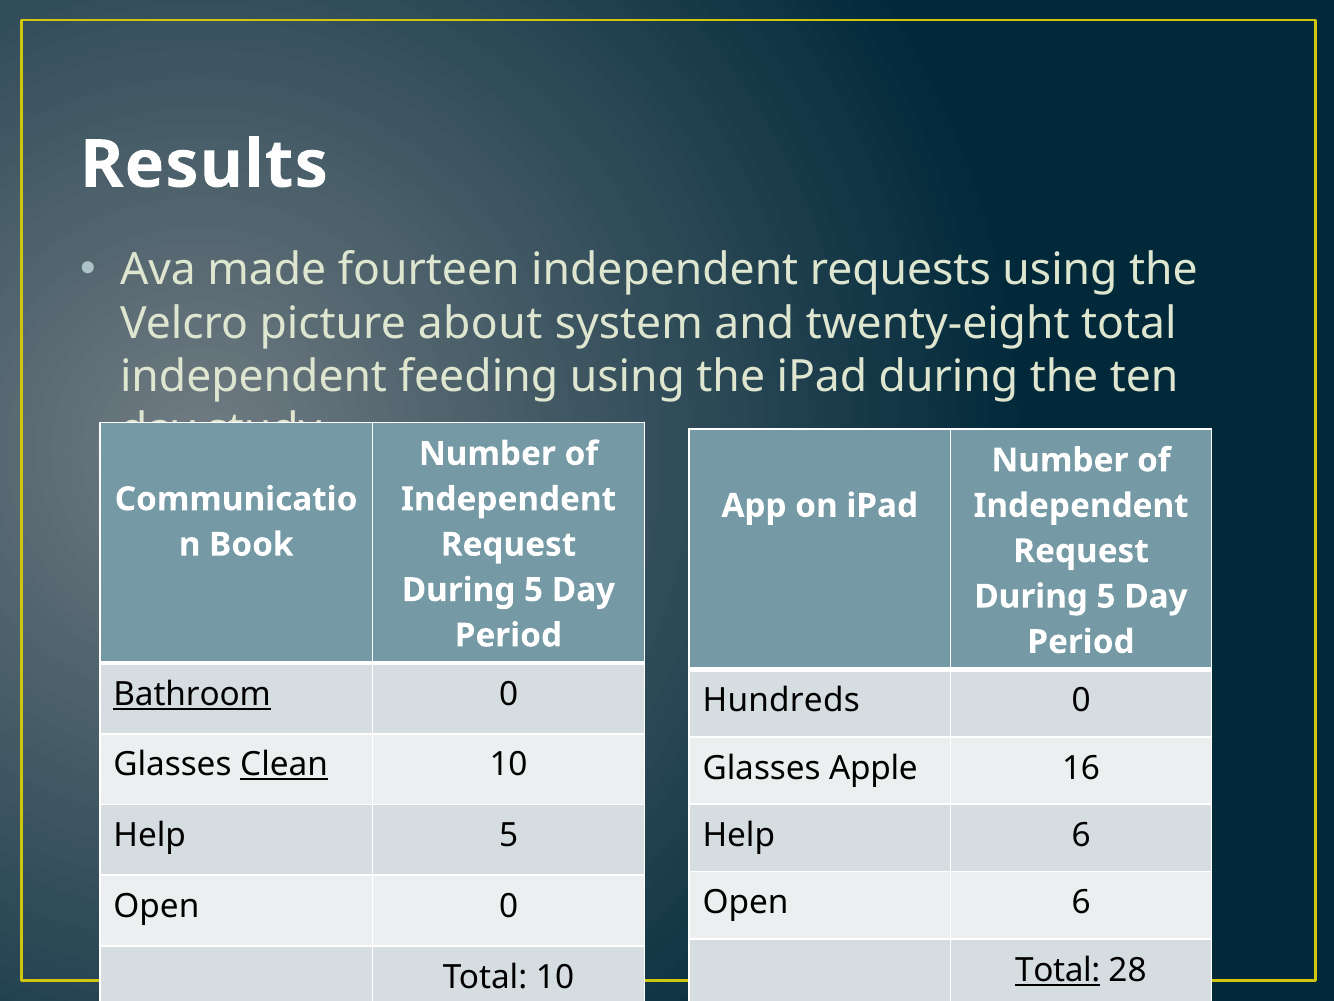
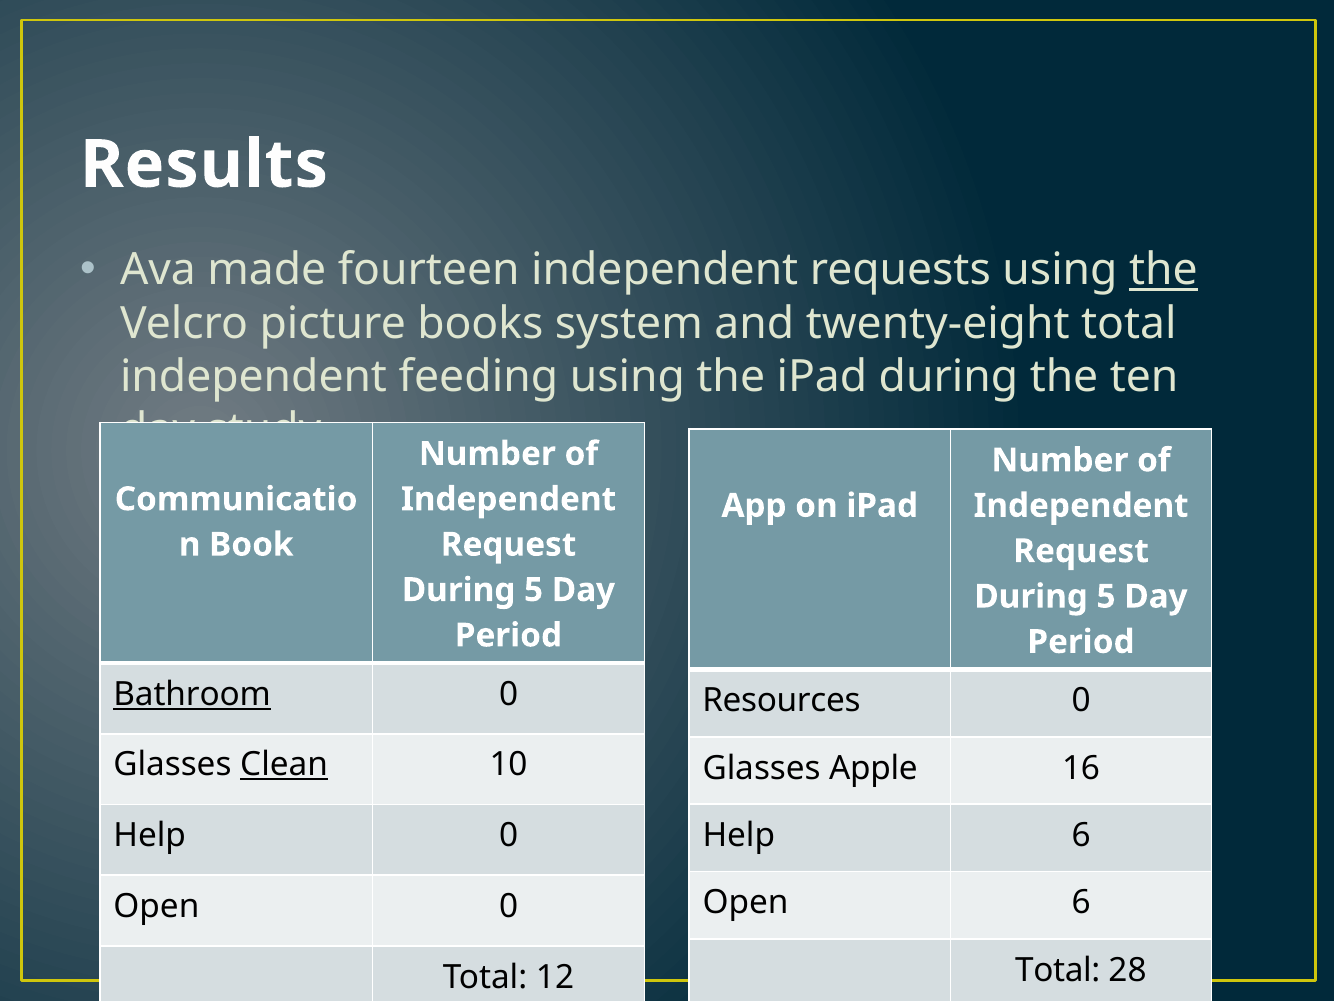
the underline: none -> present (1163, 270)
about: about -> books (480, 323)
Hundreds: Hundreds -> Resources (781, 700)
Help 5: 5 -> 0 (509, 835)
Total underline: present -> none (1058, 970)
Total 10: 10 -> 12 (555, 977)
